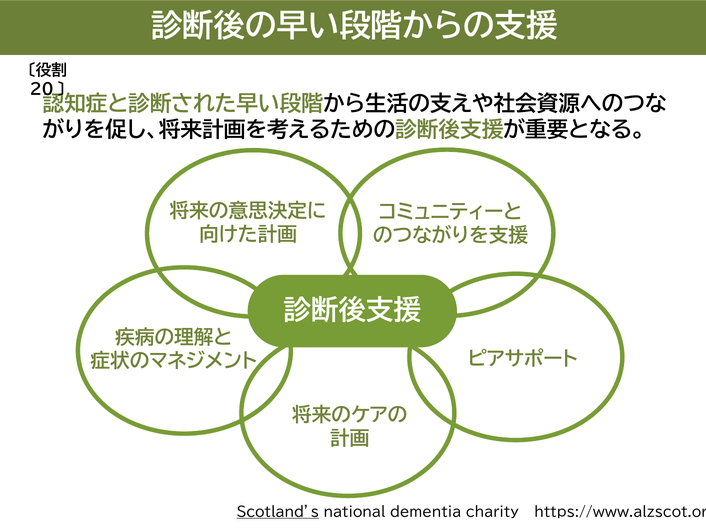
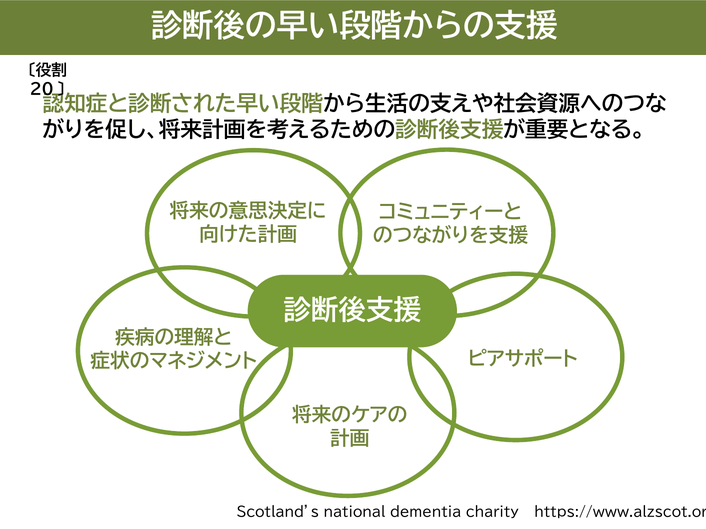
Scotland’s underline: present -> none (278, 513)
